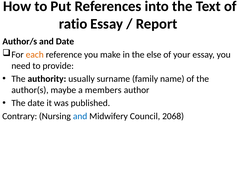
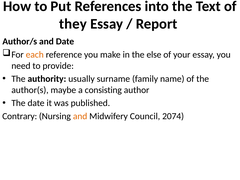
ratio: ratio -> they (73, 24)
members: members -> consisting (103, 90)
and colour: blue -> orange (80, 116)
2068: 2068 -> 2074 (173, 116)
